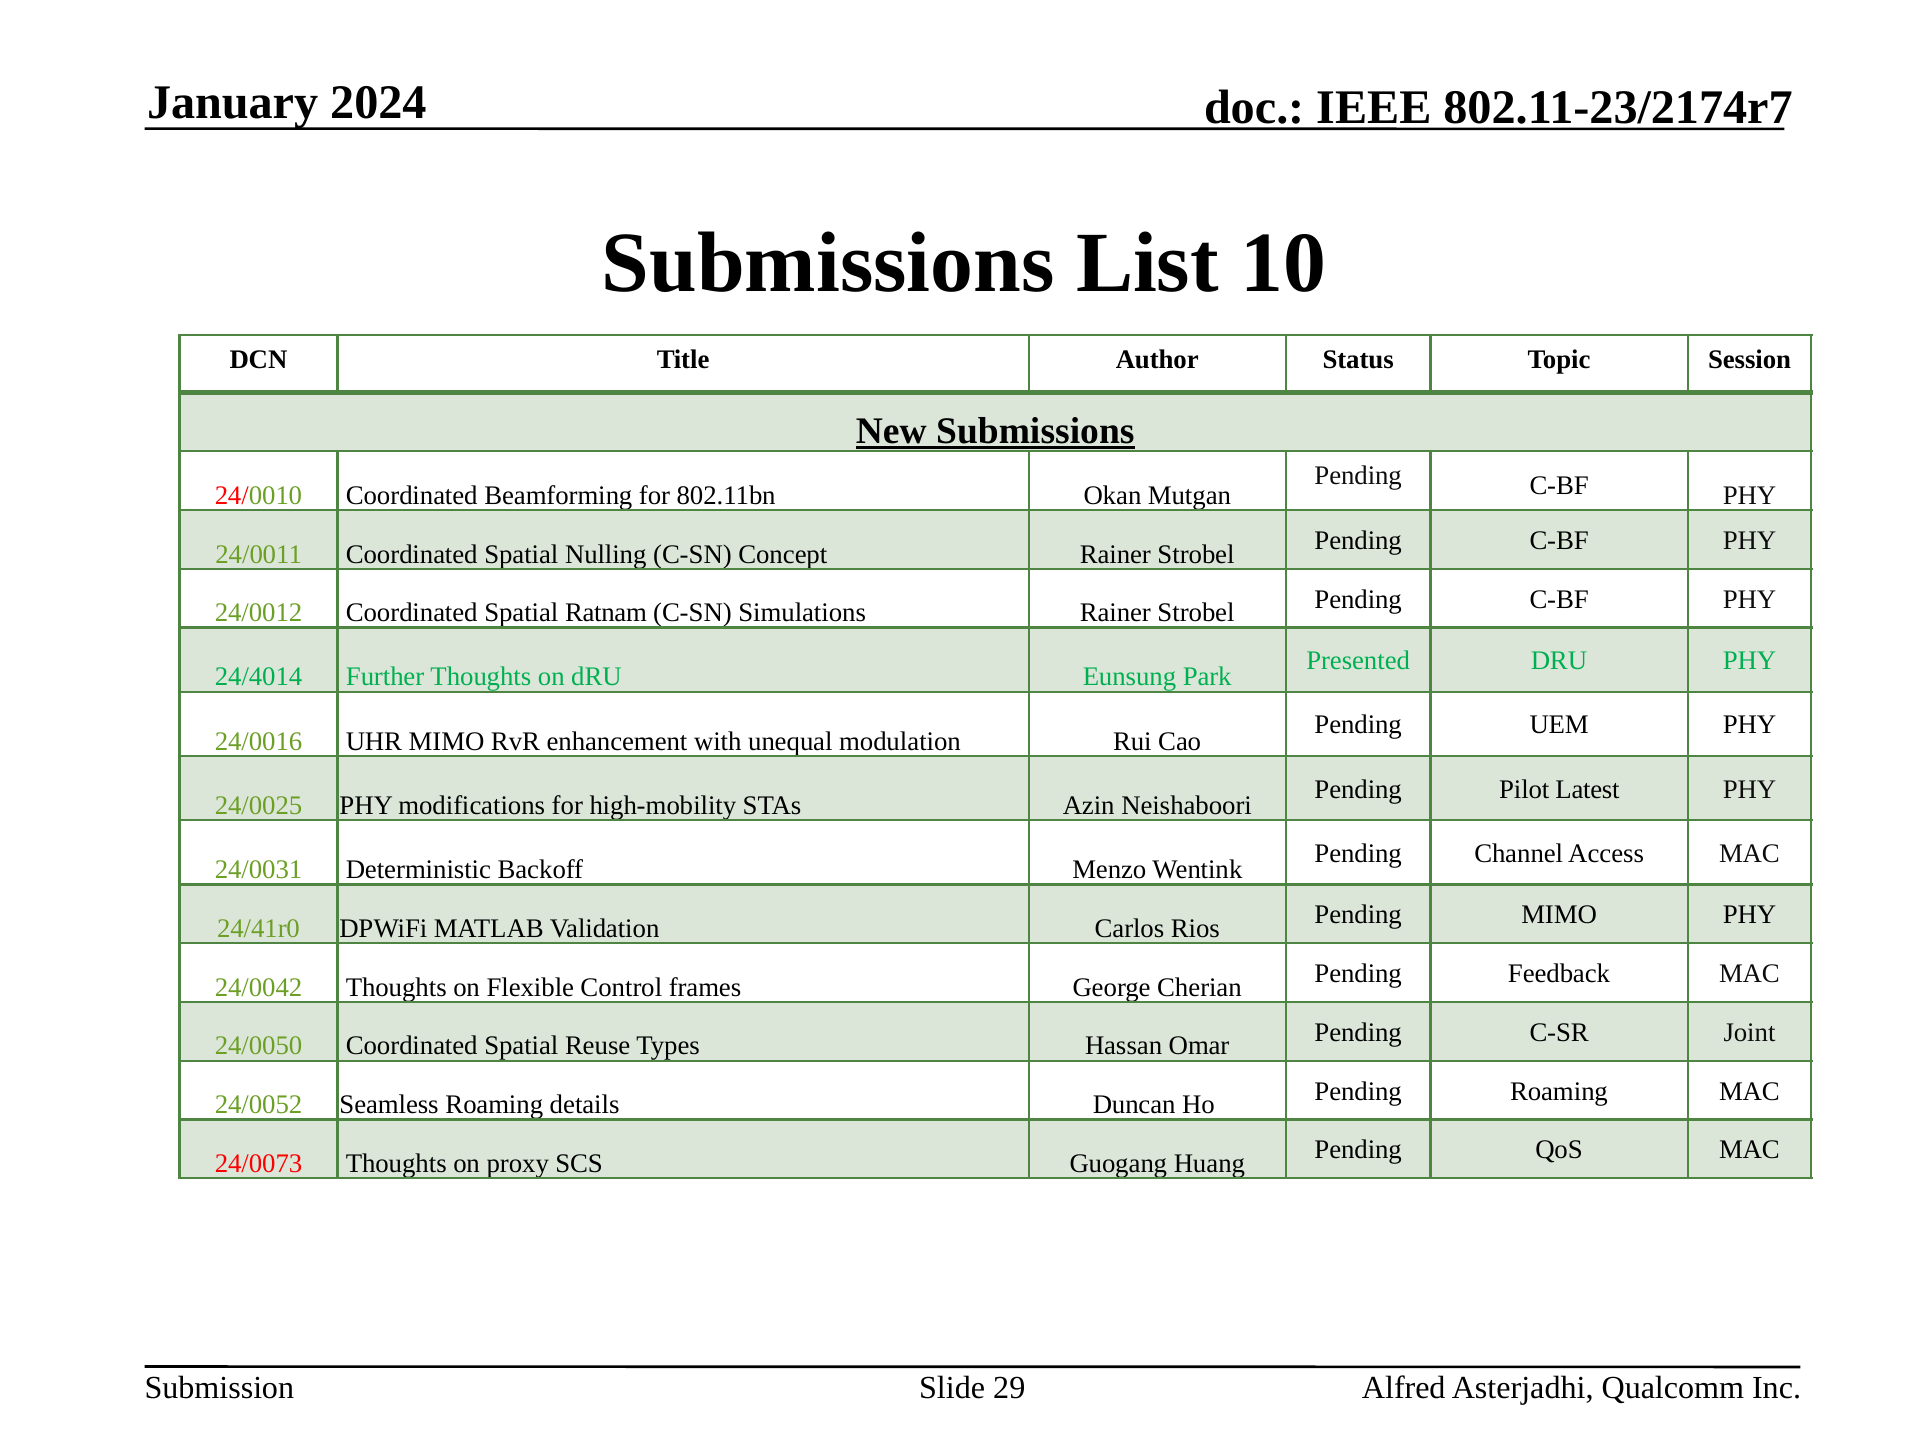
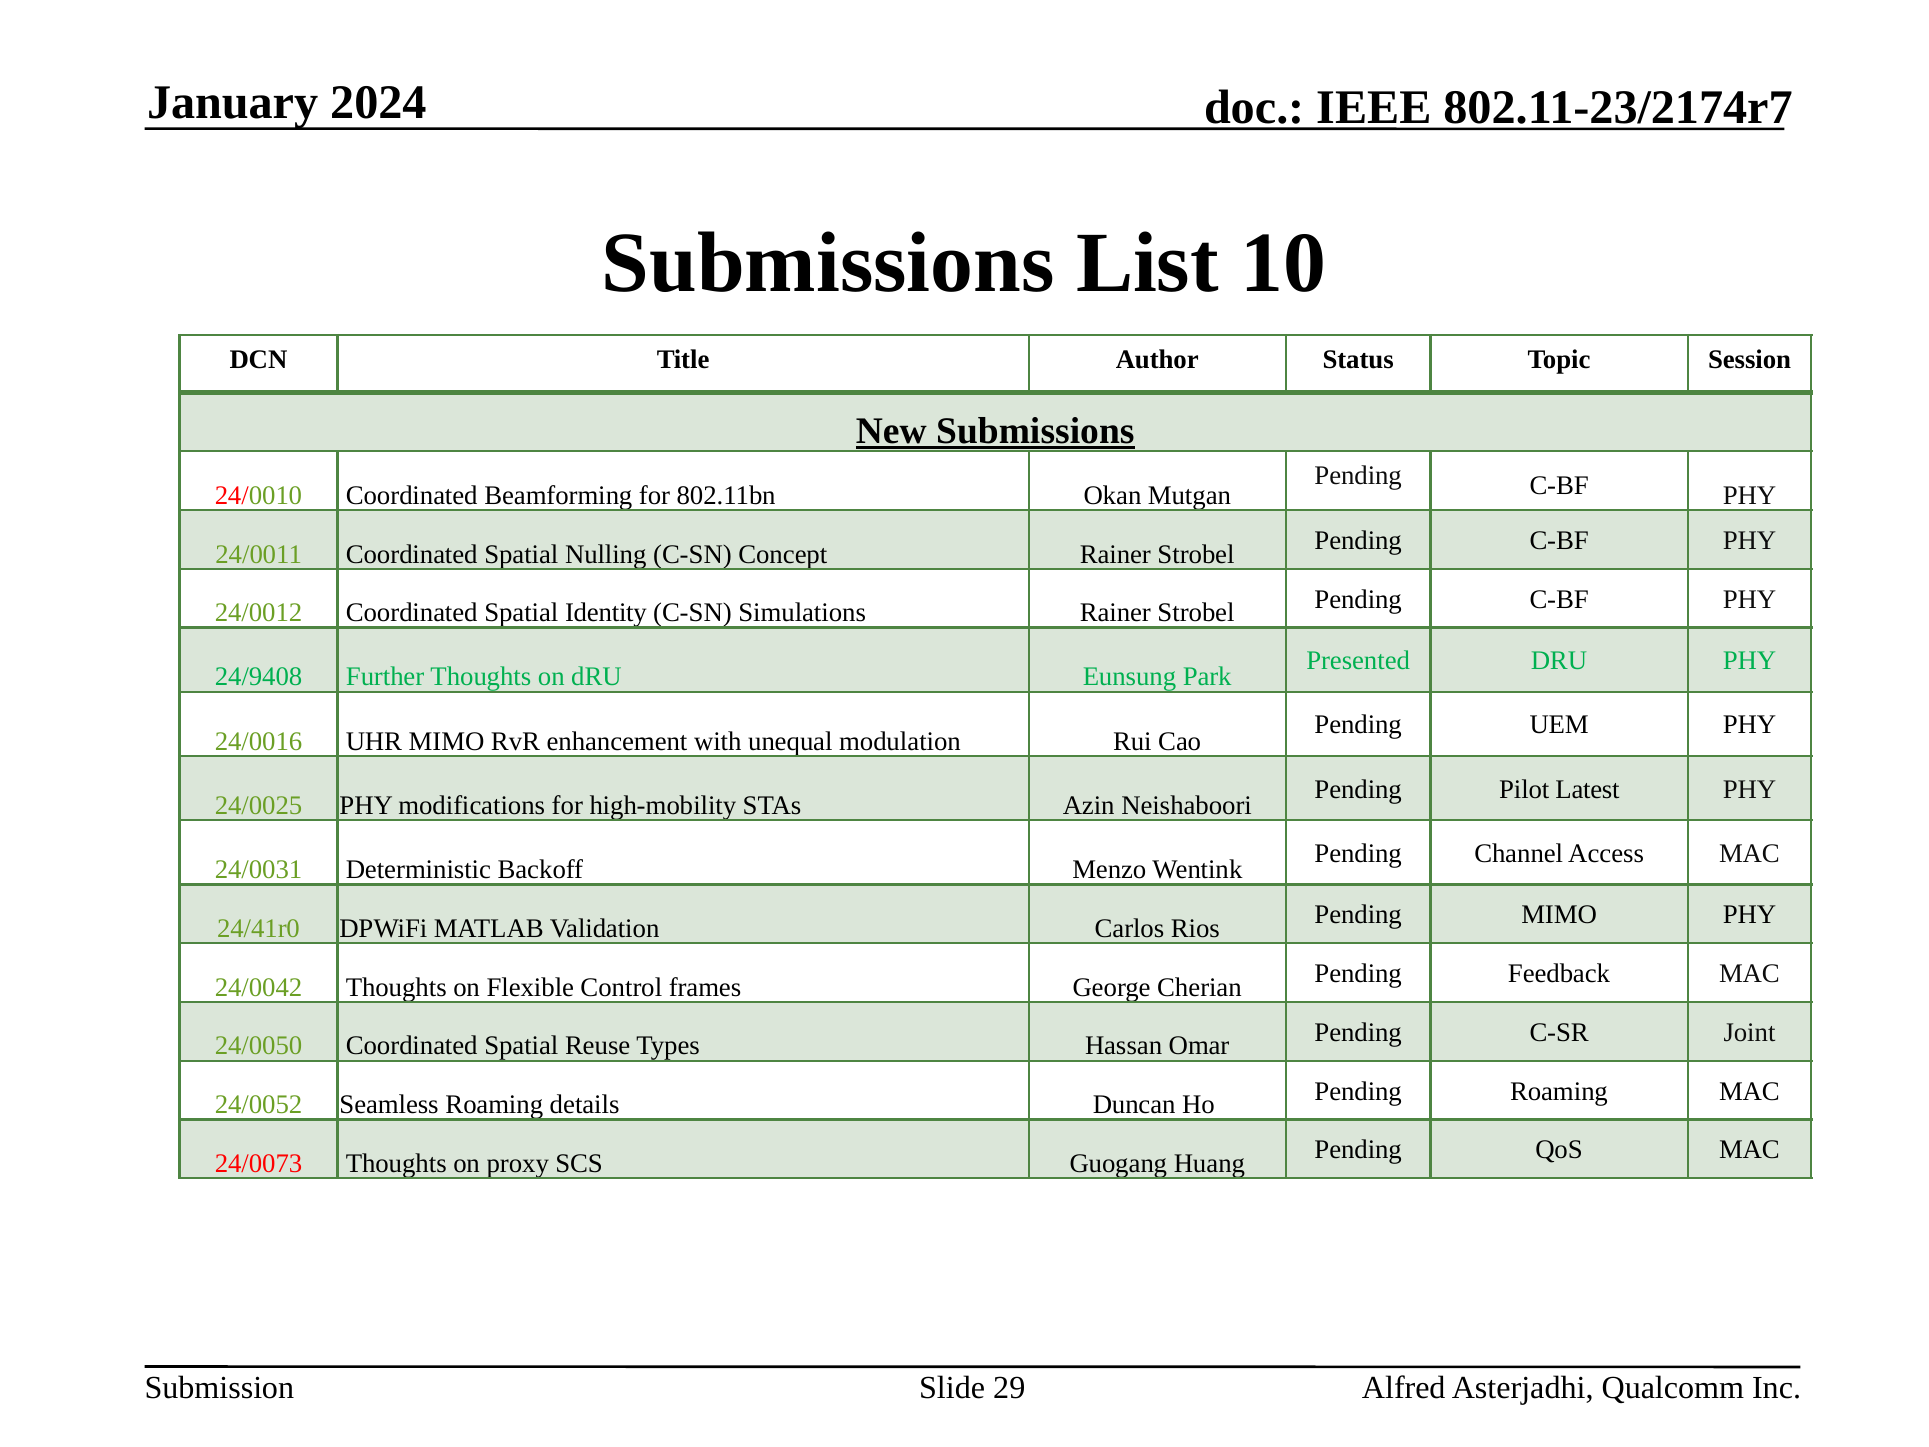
Ratnam: Ratnam -> Identity (606, 613)
24/4014: 24/4014 -> 24/9408 (259, 677)
